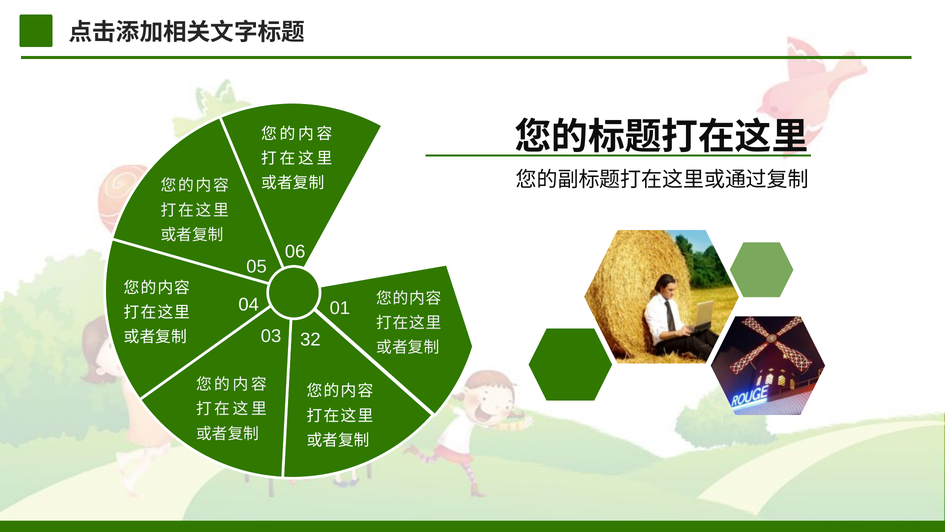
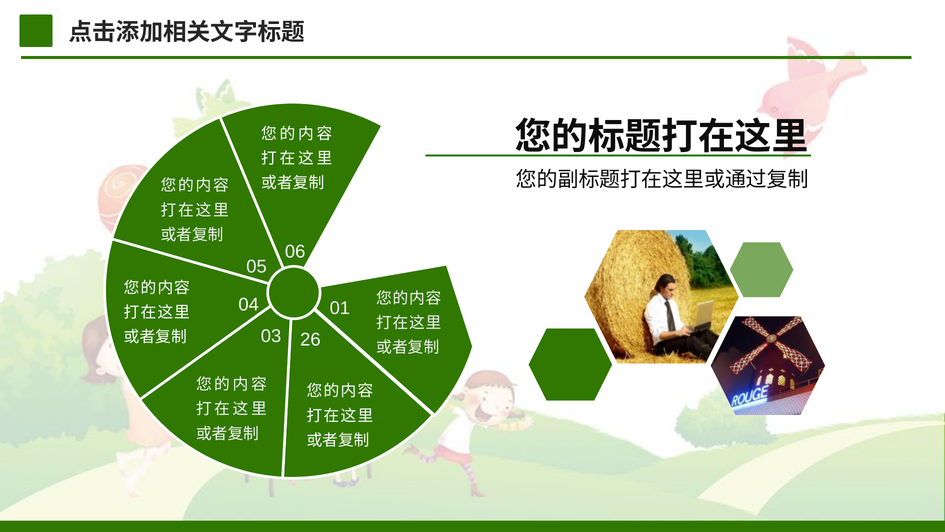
32: 32 -> 26 (310, 339)
